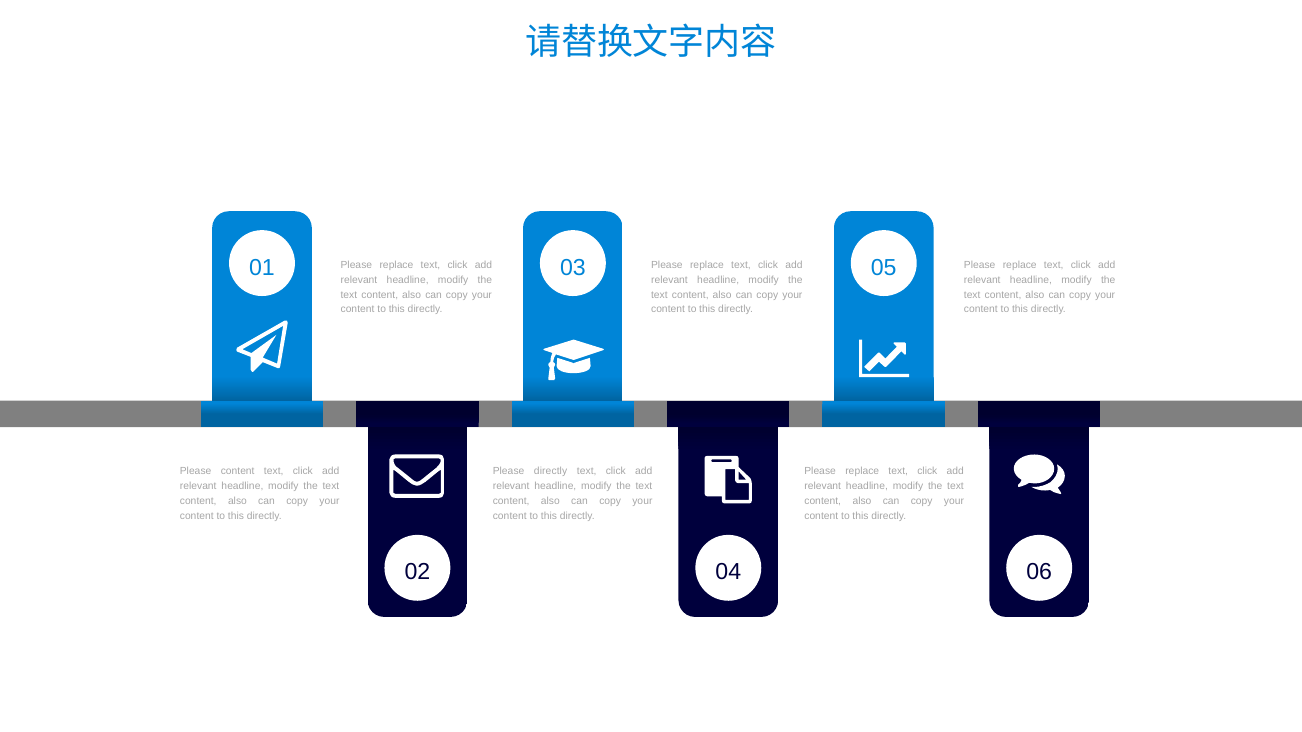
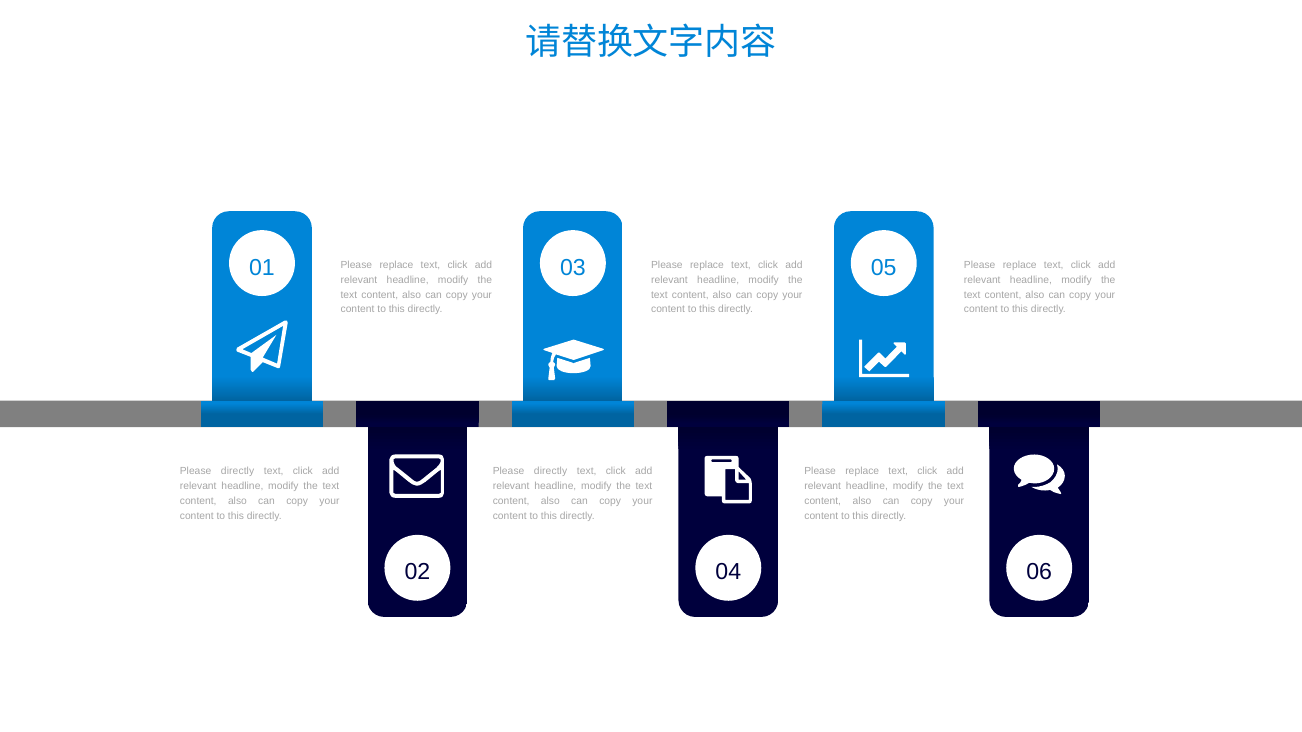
content: content -> directly (238, 472)
